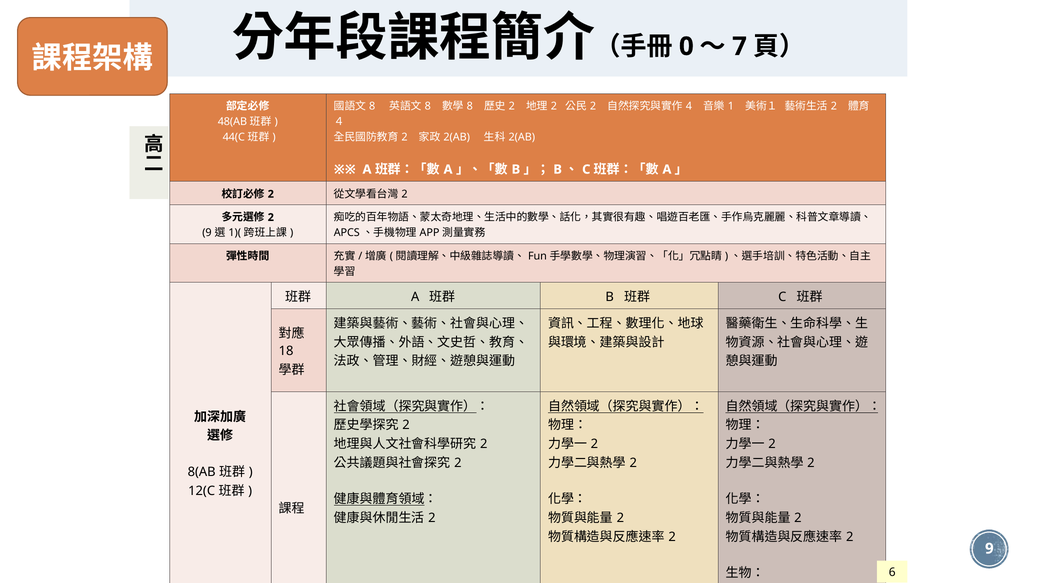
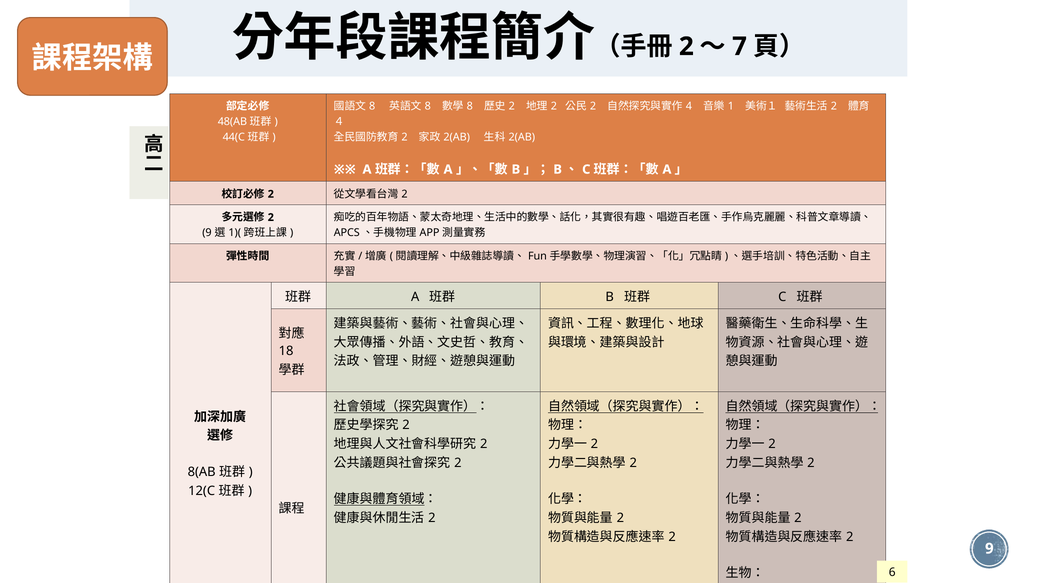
0: 0 -> 2 (686, 46)
